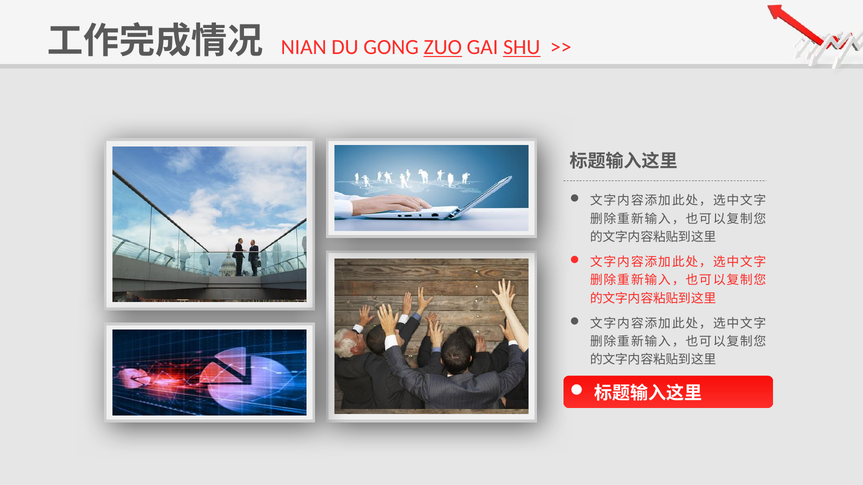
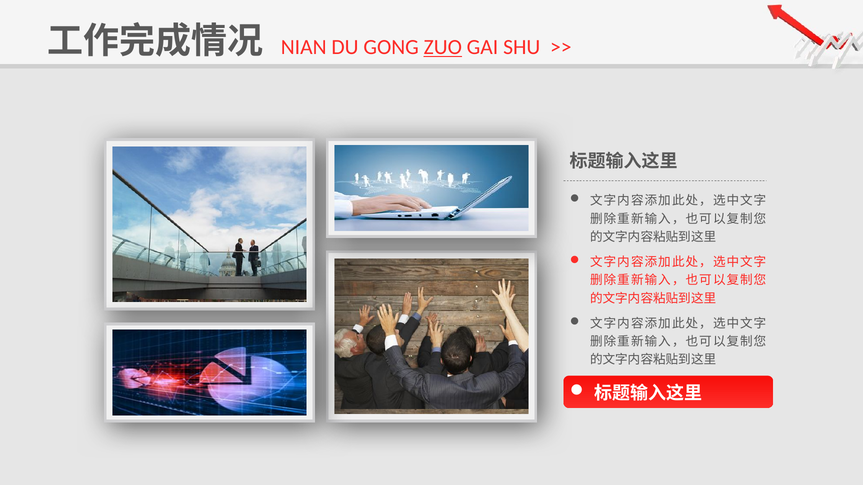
SHU underline: present -> none (522, 47)
